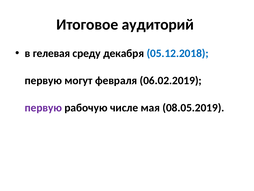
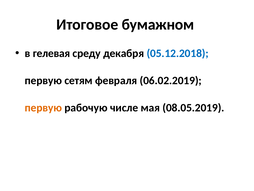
аудиторий: аудиторий -> бумажном (158, 25)
могут: могут -> сетям (79, 80)
первую colour: purple -> orange (43, 107)
